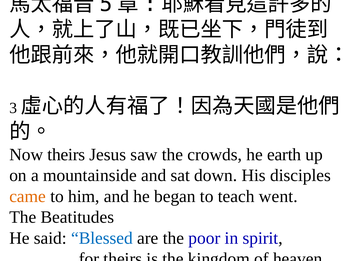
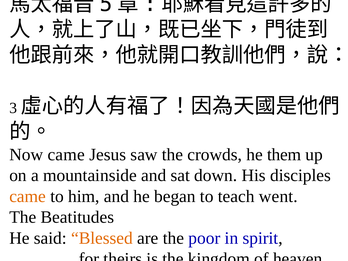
Now theirs: theirs -> came (66, 155)
earth: earth -> them (284, 155)
Blessed colour: blue -> orange (102, 238)
